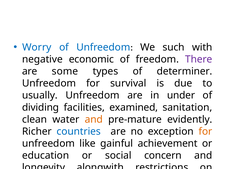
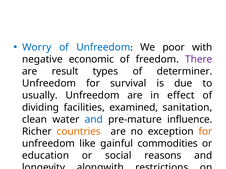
such: such -> poor (174, 47)
some: some -> result (65, 72)
under: under -> effect (181, 96)
and colour: orange -> blue (94, 120)
evidently: evidently -> influence (190, 120)
countries colour: blue -> orange (79, 132)
achievement: achievement -> commodities (168, 144)
concern: concern -> reasons (163, 156)
